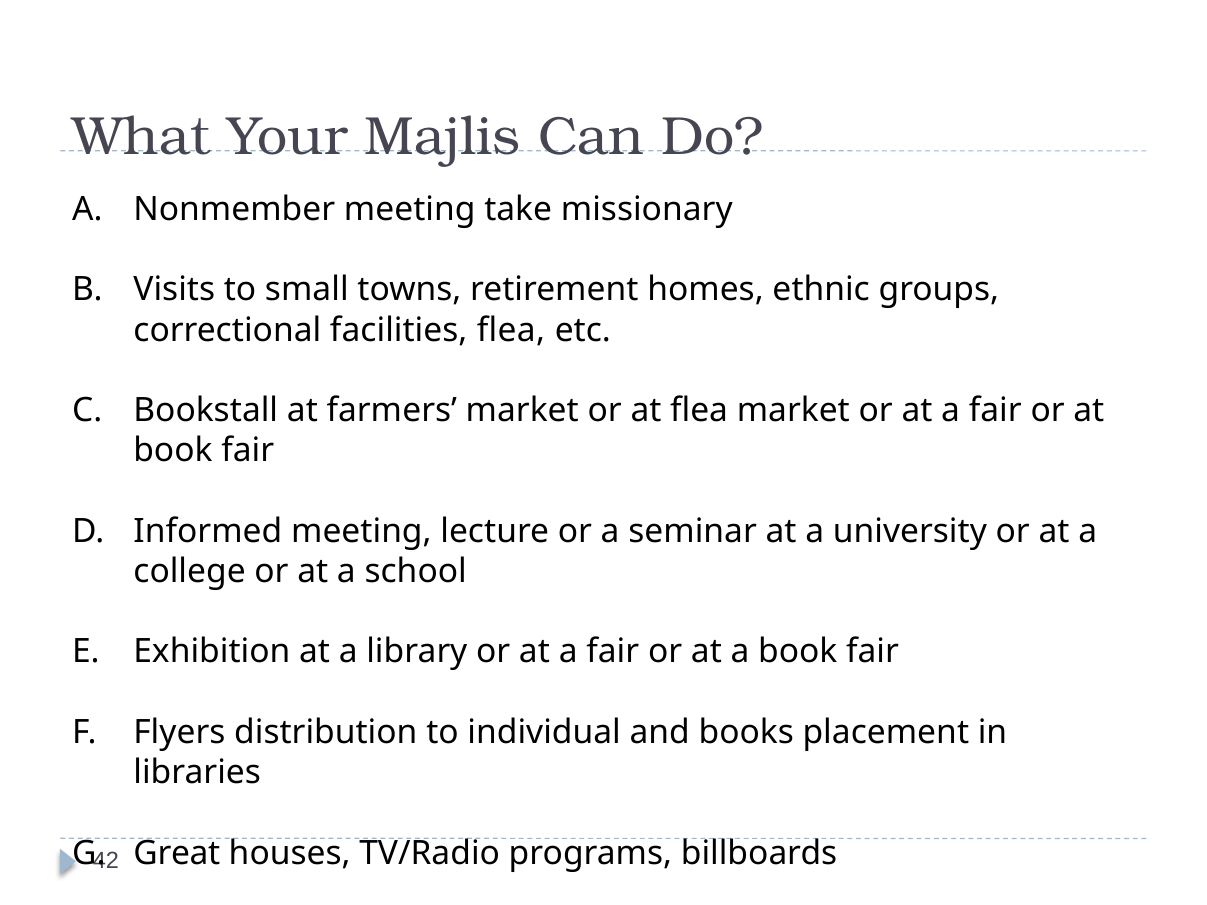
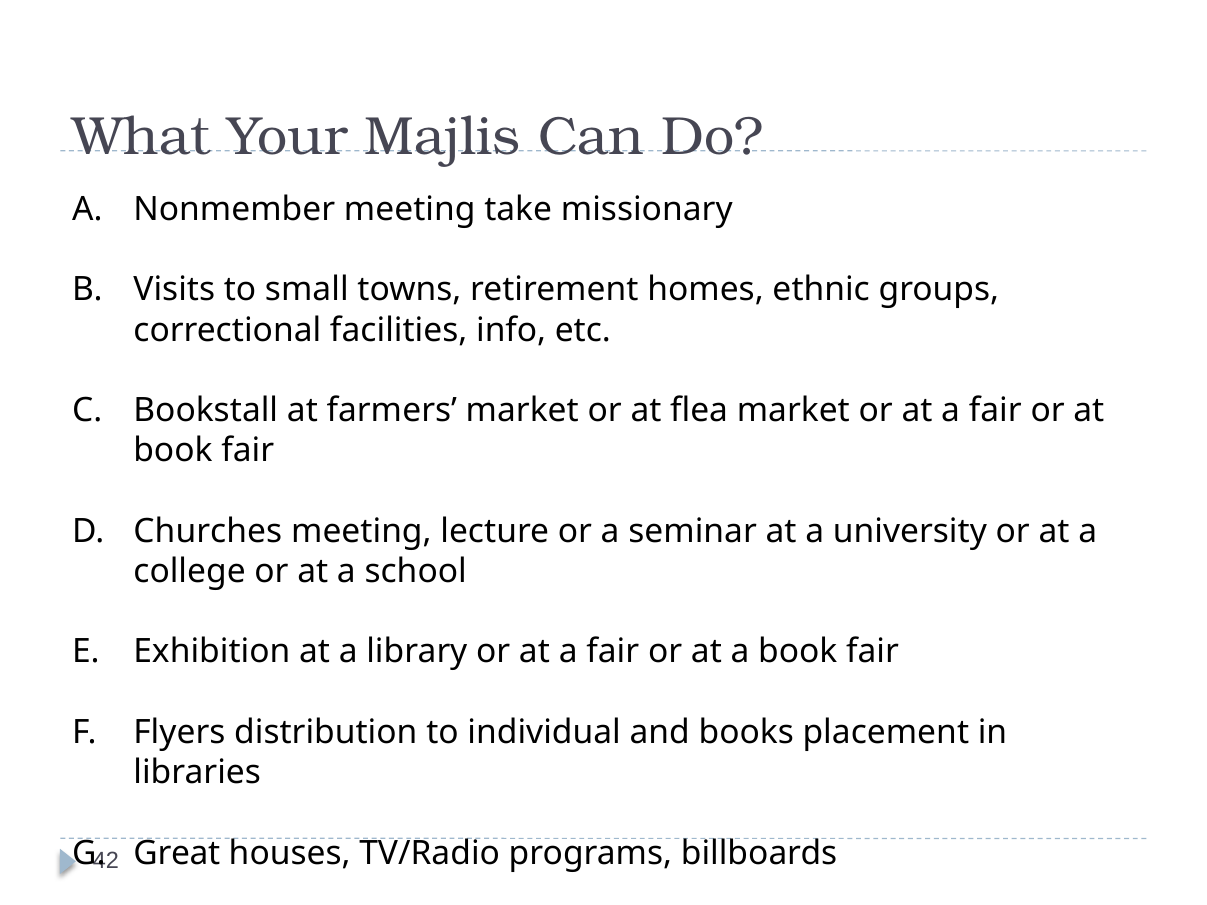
facilities flea: flea -> info (511, 330)
Informed: Informed -> Churches (208, 531)
